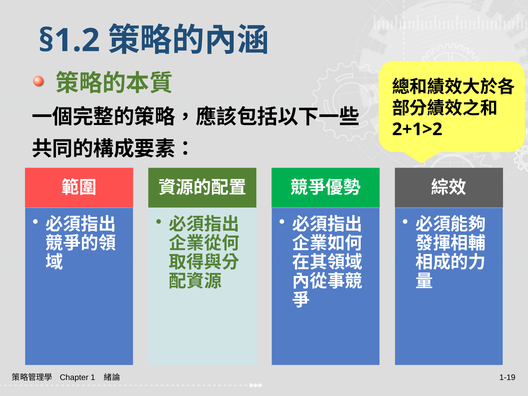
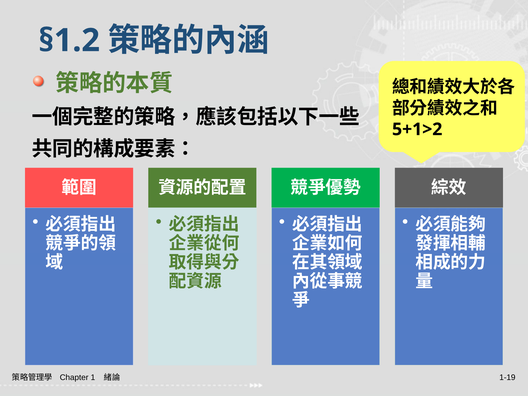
2+1>2: 2+1>2 -> 5+1>2 (417, 129)
